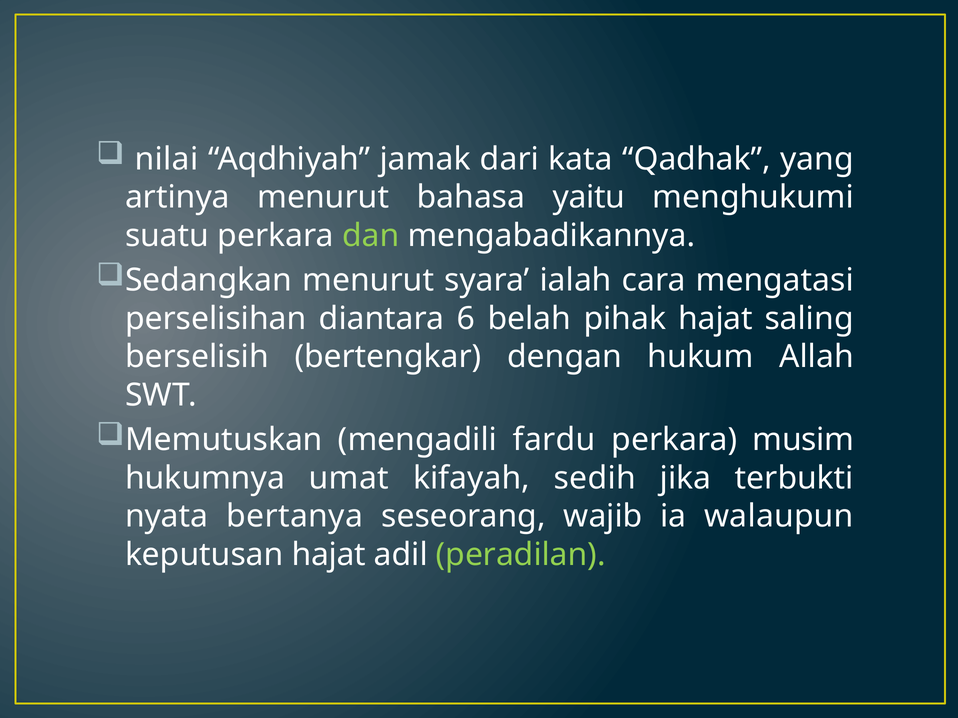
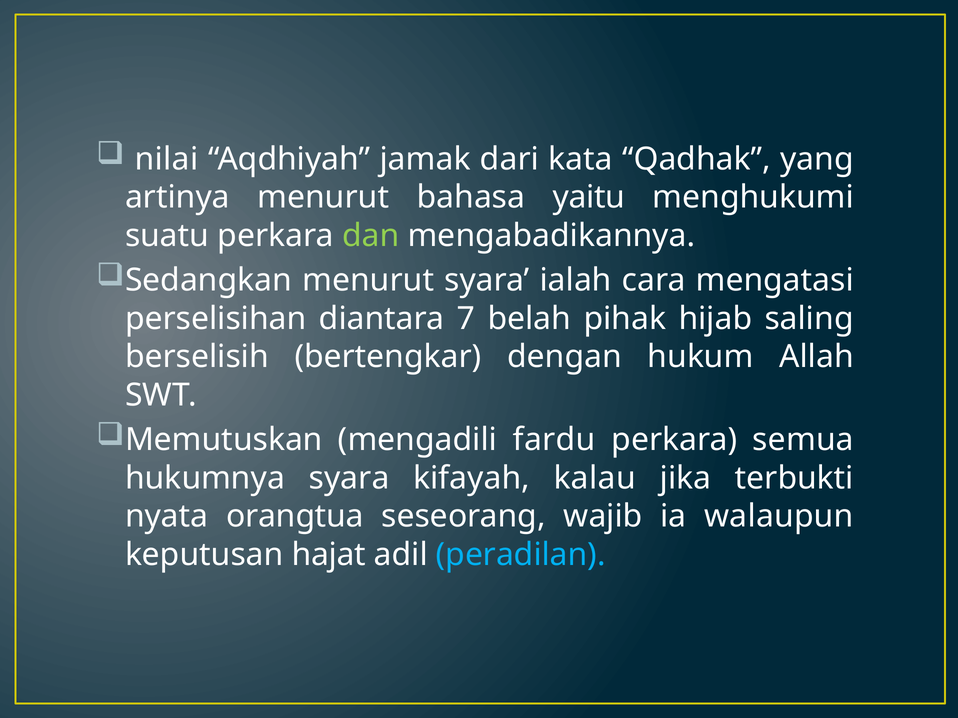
6: 6 -> 7 (466, 319)
pihak hajat: hajat -> hijab (715, 319)
musim: musim -> semua (803, 440)
hukumnya umat: umat -> syara (349, 478)
sedih: sedih -> kalau (595, 478)
bertanya: bertanya -> orangtua (295, 517)
peradilan colour: light green -> light blue (521, 555)
